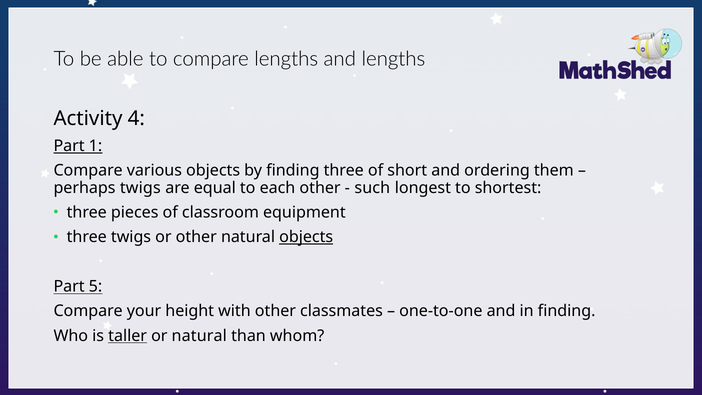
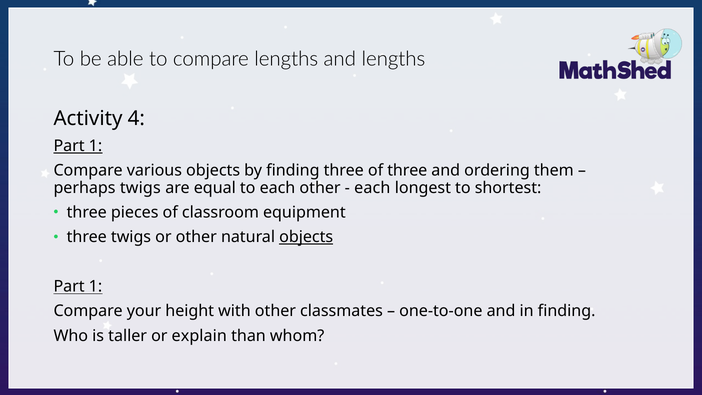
of short: short -> three (407, 170)
such: such -> each (372, 188)
5: 5 -> 1 (96, 286)
taller underline: present -> none (128, 336)
or natural: natural -> explain (199, 336)
